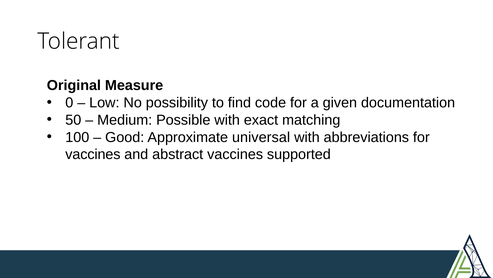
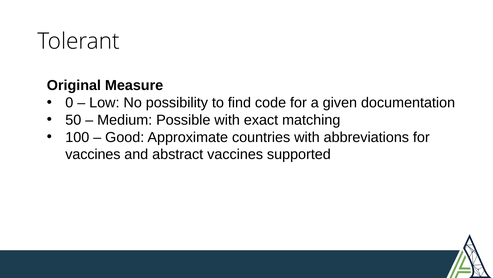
universal: universal -> countries (261, 137)
